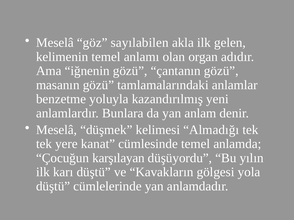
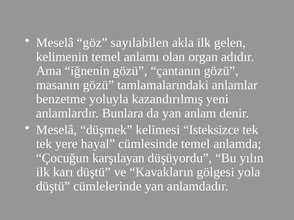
Almadığı: Almadığı -> Isteksizce (211, 130)
kanat: kanat -> hayal (98, 144)
